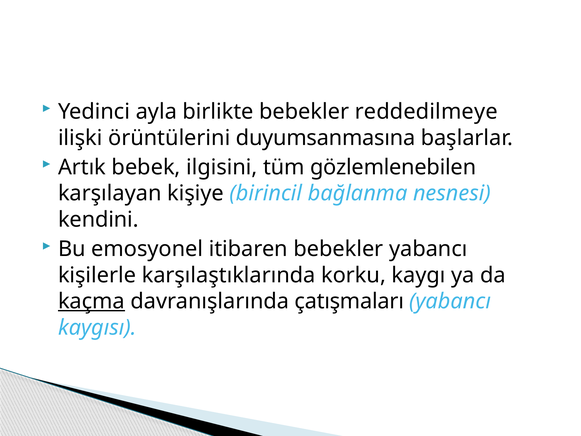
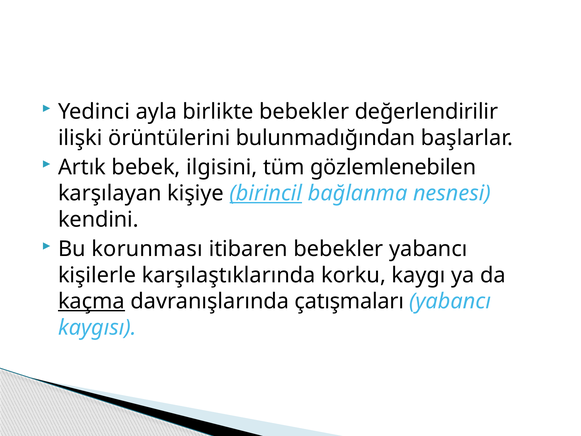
reddedilmeye: reddedilmeye -> değerlendirilir (426, 112)
duyumsanmasına: duyumsanmasına -> bulunmadığından (326, 138)
birincil underline: none -> present (266, 193)
emosyonel: emosyonel -> korunması (147, 249)
